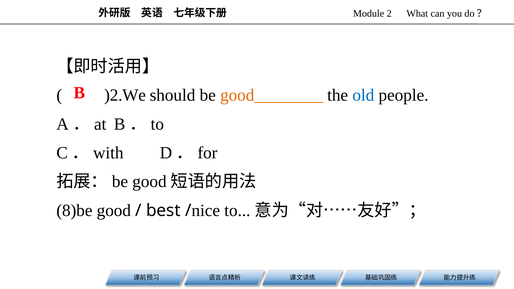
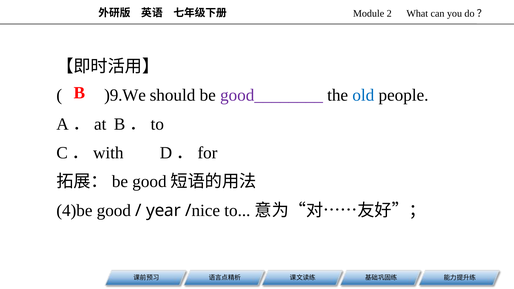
)2.We: )2.We -> )9.We (125, 95)
good________ colour: orange -> purple (272, 95)
8)be: 8)be -> 4)be (74, 210)
best: best -> year (163, 210)
